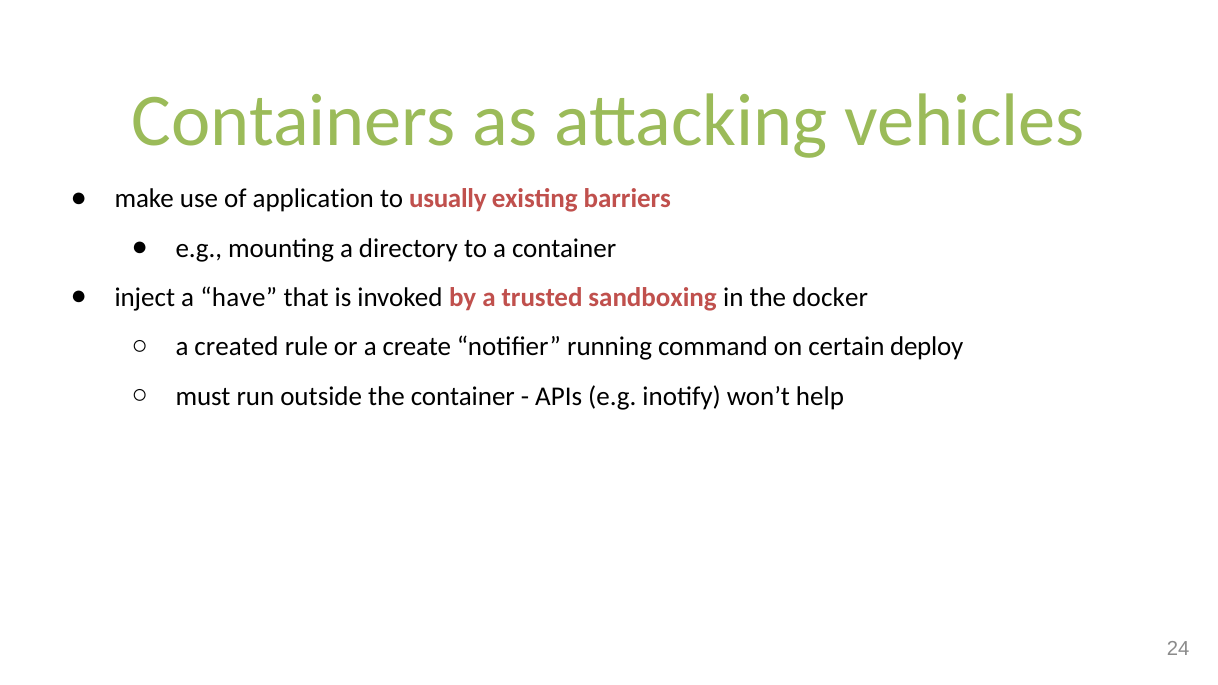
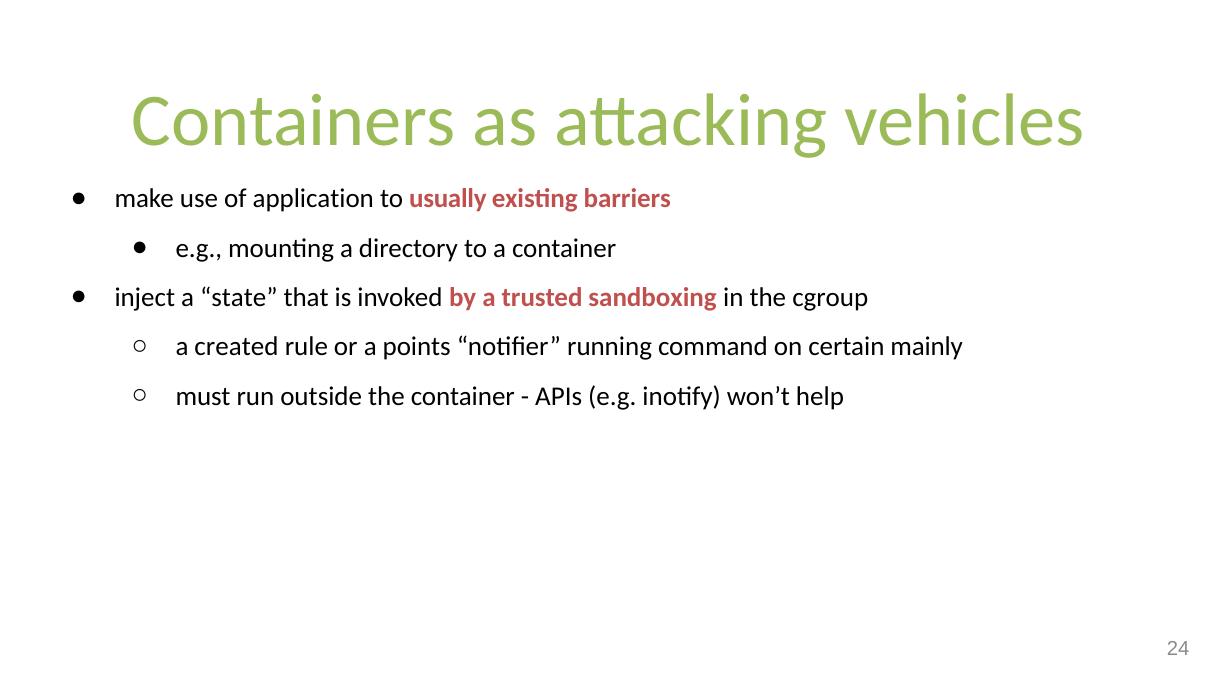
have: have -> state (239, 298)
docker: docker -> cgroup (830, 298)
create: create -> points (417, 347)
deploy: deploy -> mainly (927, 347)
